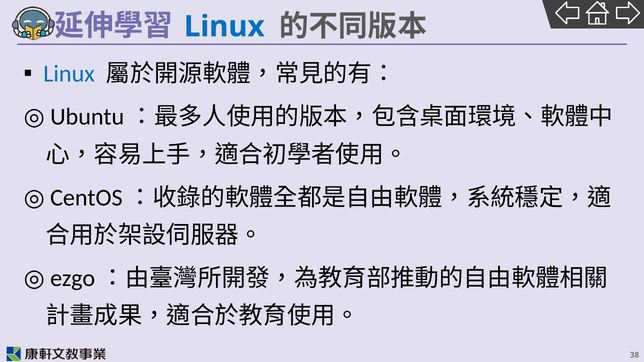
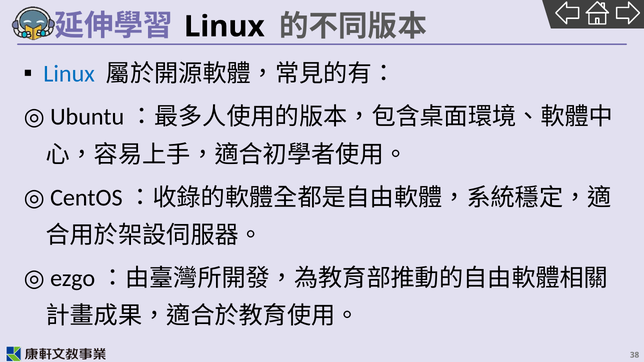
Linux colour: blue -> black (224, 27)
